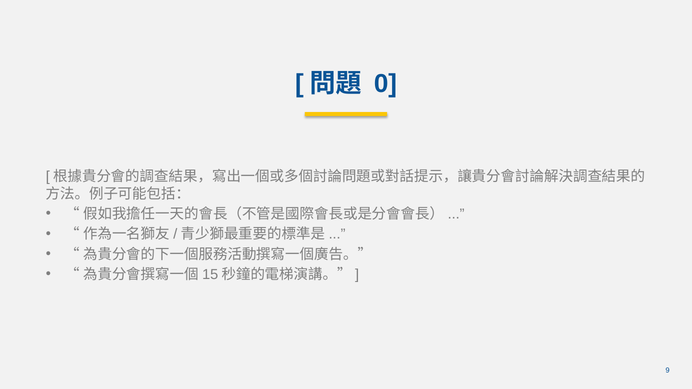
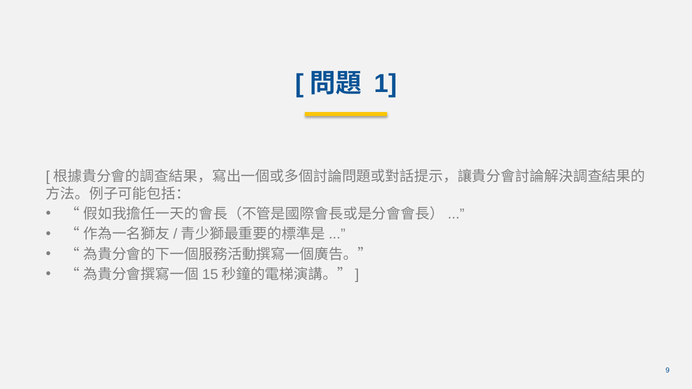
0: 0 -> 1 (385, 84)
